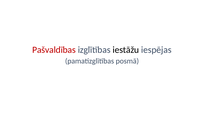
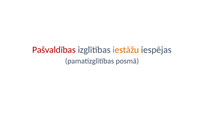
iestāžu colour: black -> orange (126, 50)
